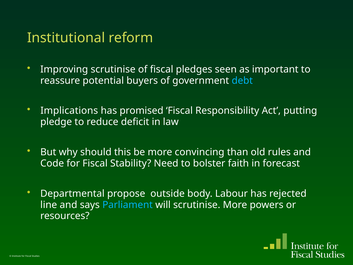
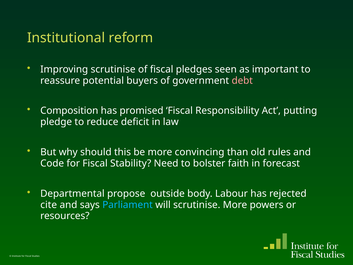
debt colour: light blue -> pink (242, 80)
Implications: Implications -> Composition (69, 111)
line: line -> cite (49, 205)
